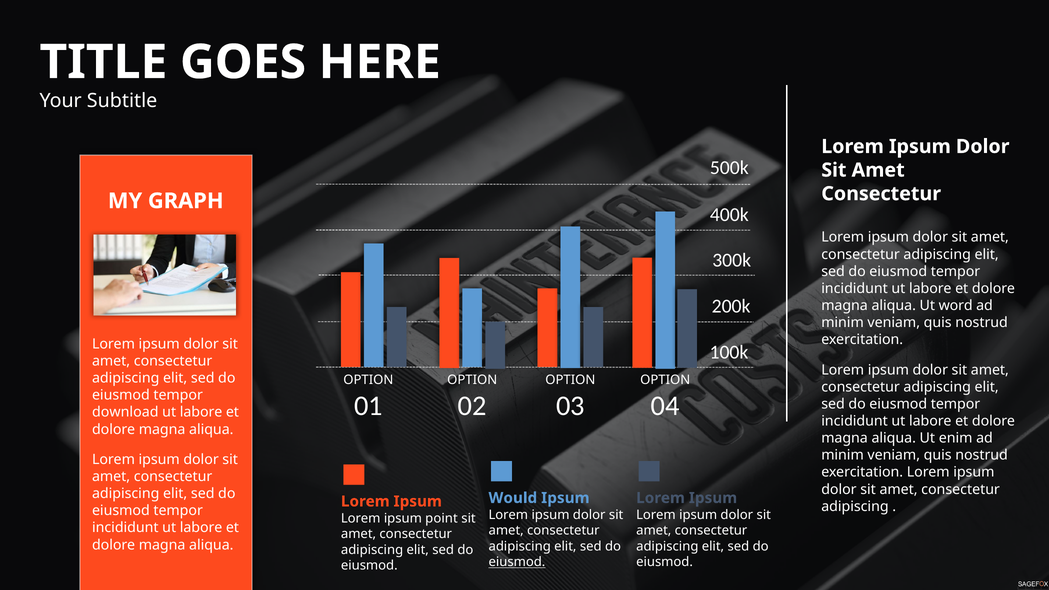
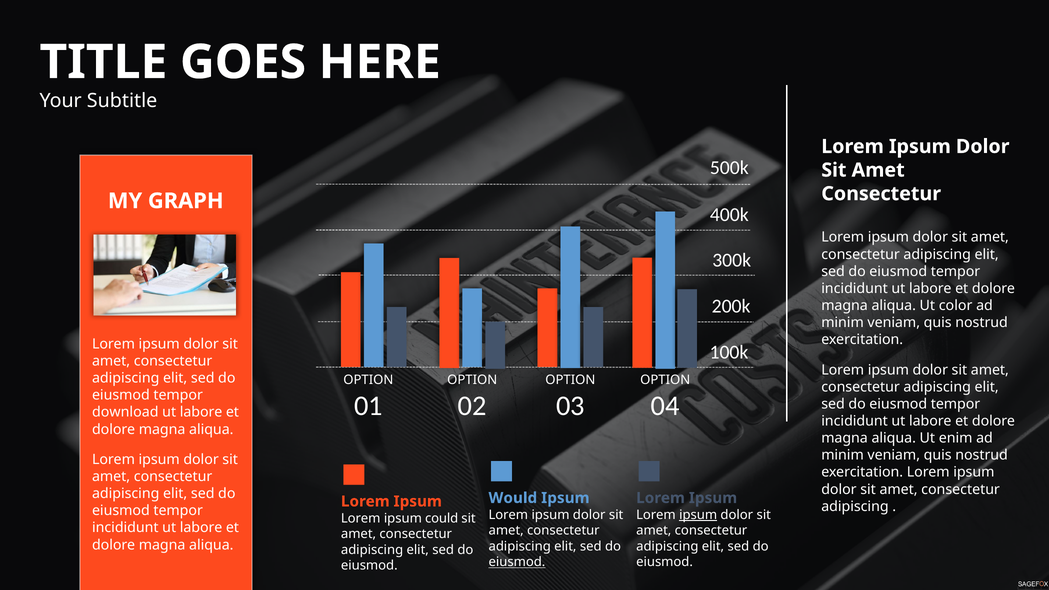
word: word -> color (956, 306)
ipsum underline: none -> present (698, 515)
point: point -> could (442, 518)
